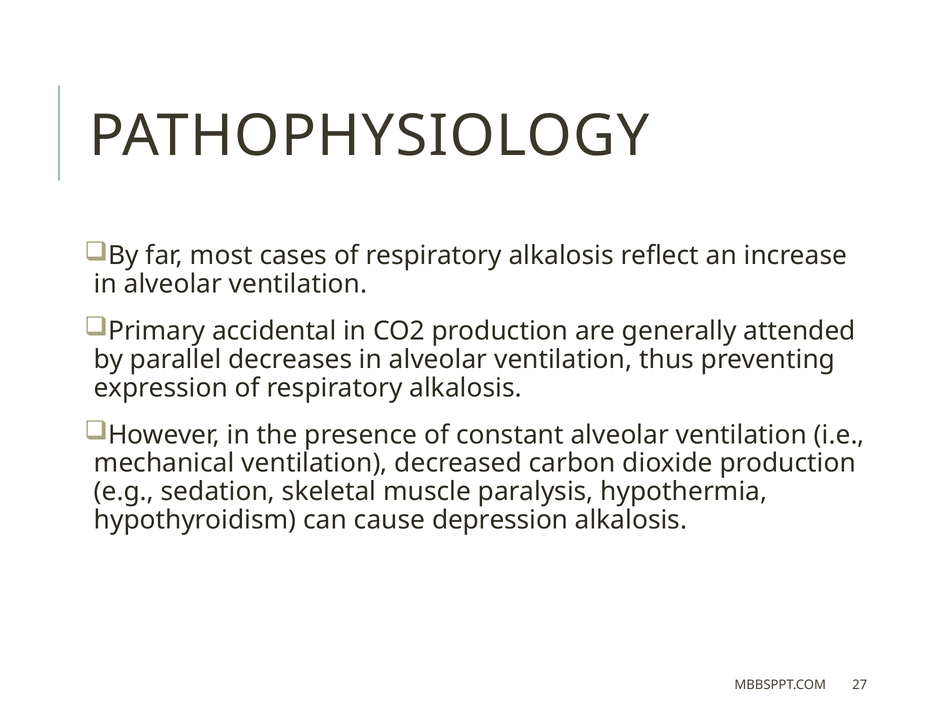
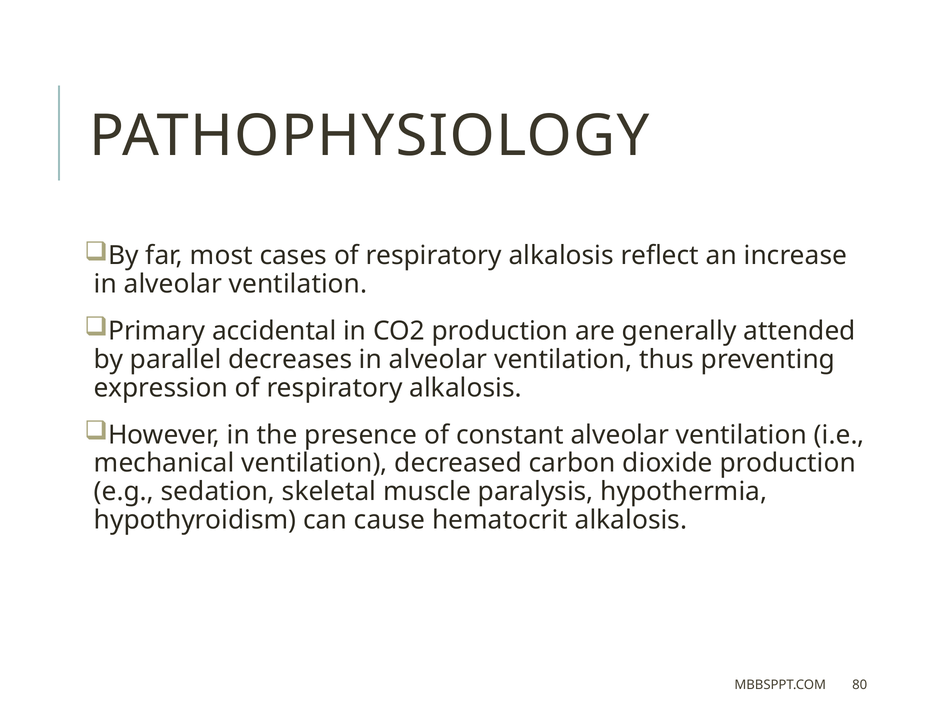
depression: depression -> hematocrit (500, 520)
27: 27 -> 80 (860, 685)
